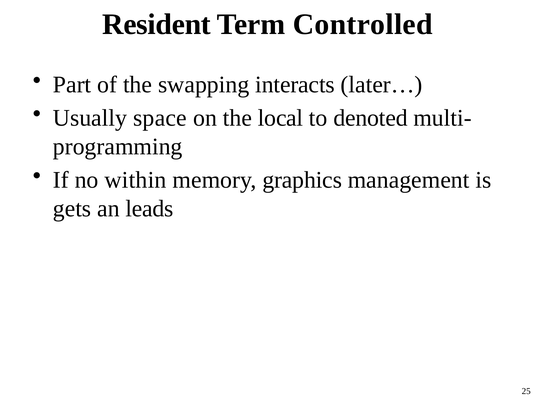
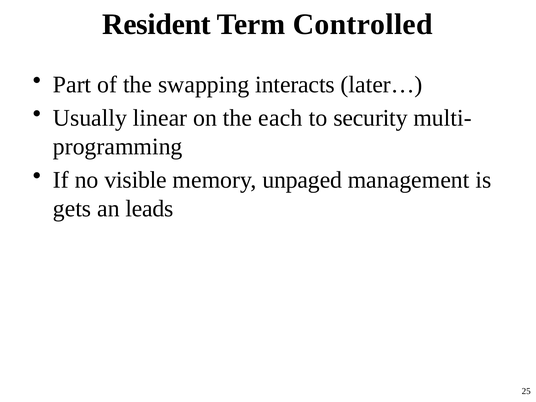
space: space -> linear (160, 118)
local: local -> each (280, 118)
denoted: denoted -> security (370, 118)
within: within -> visible (136, 180)
graphics: graphics -> unpaged (302, 180)
